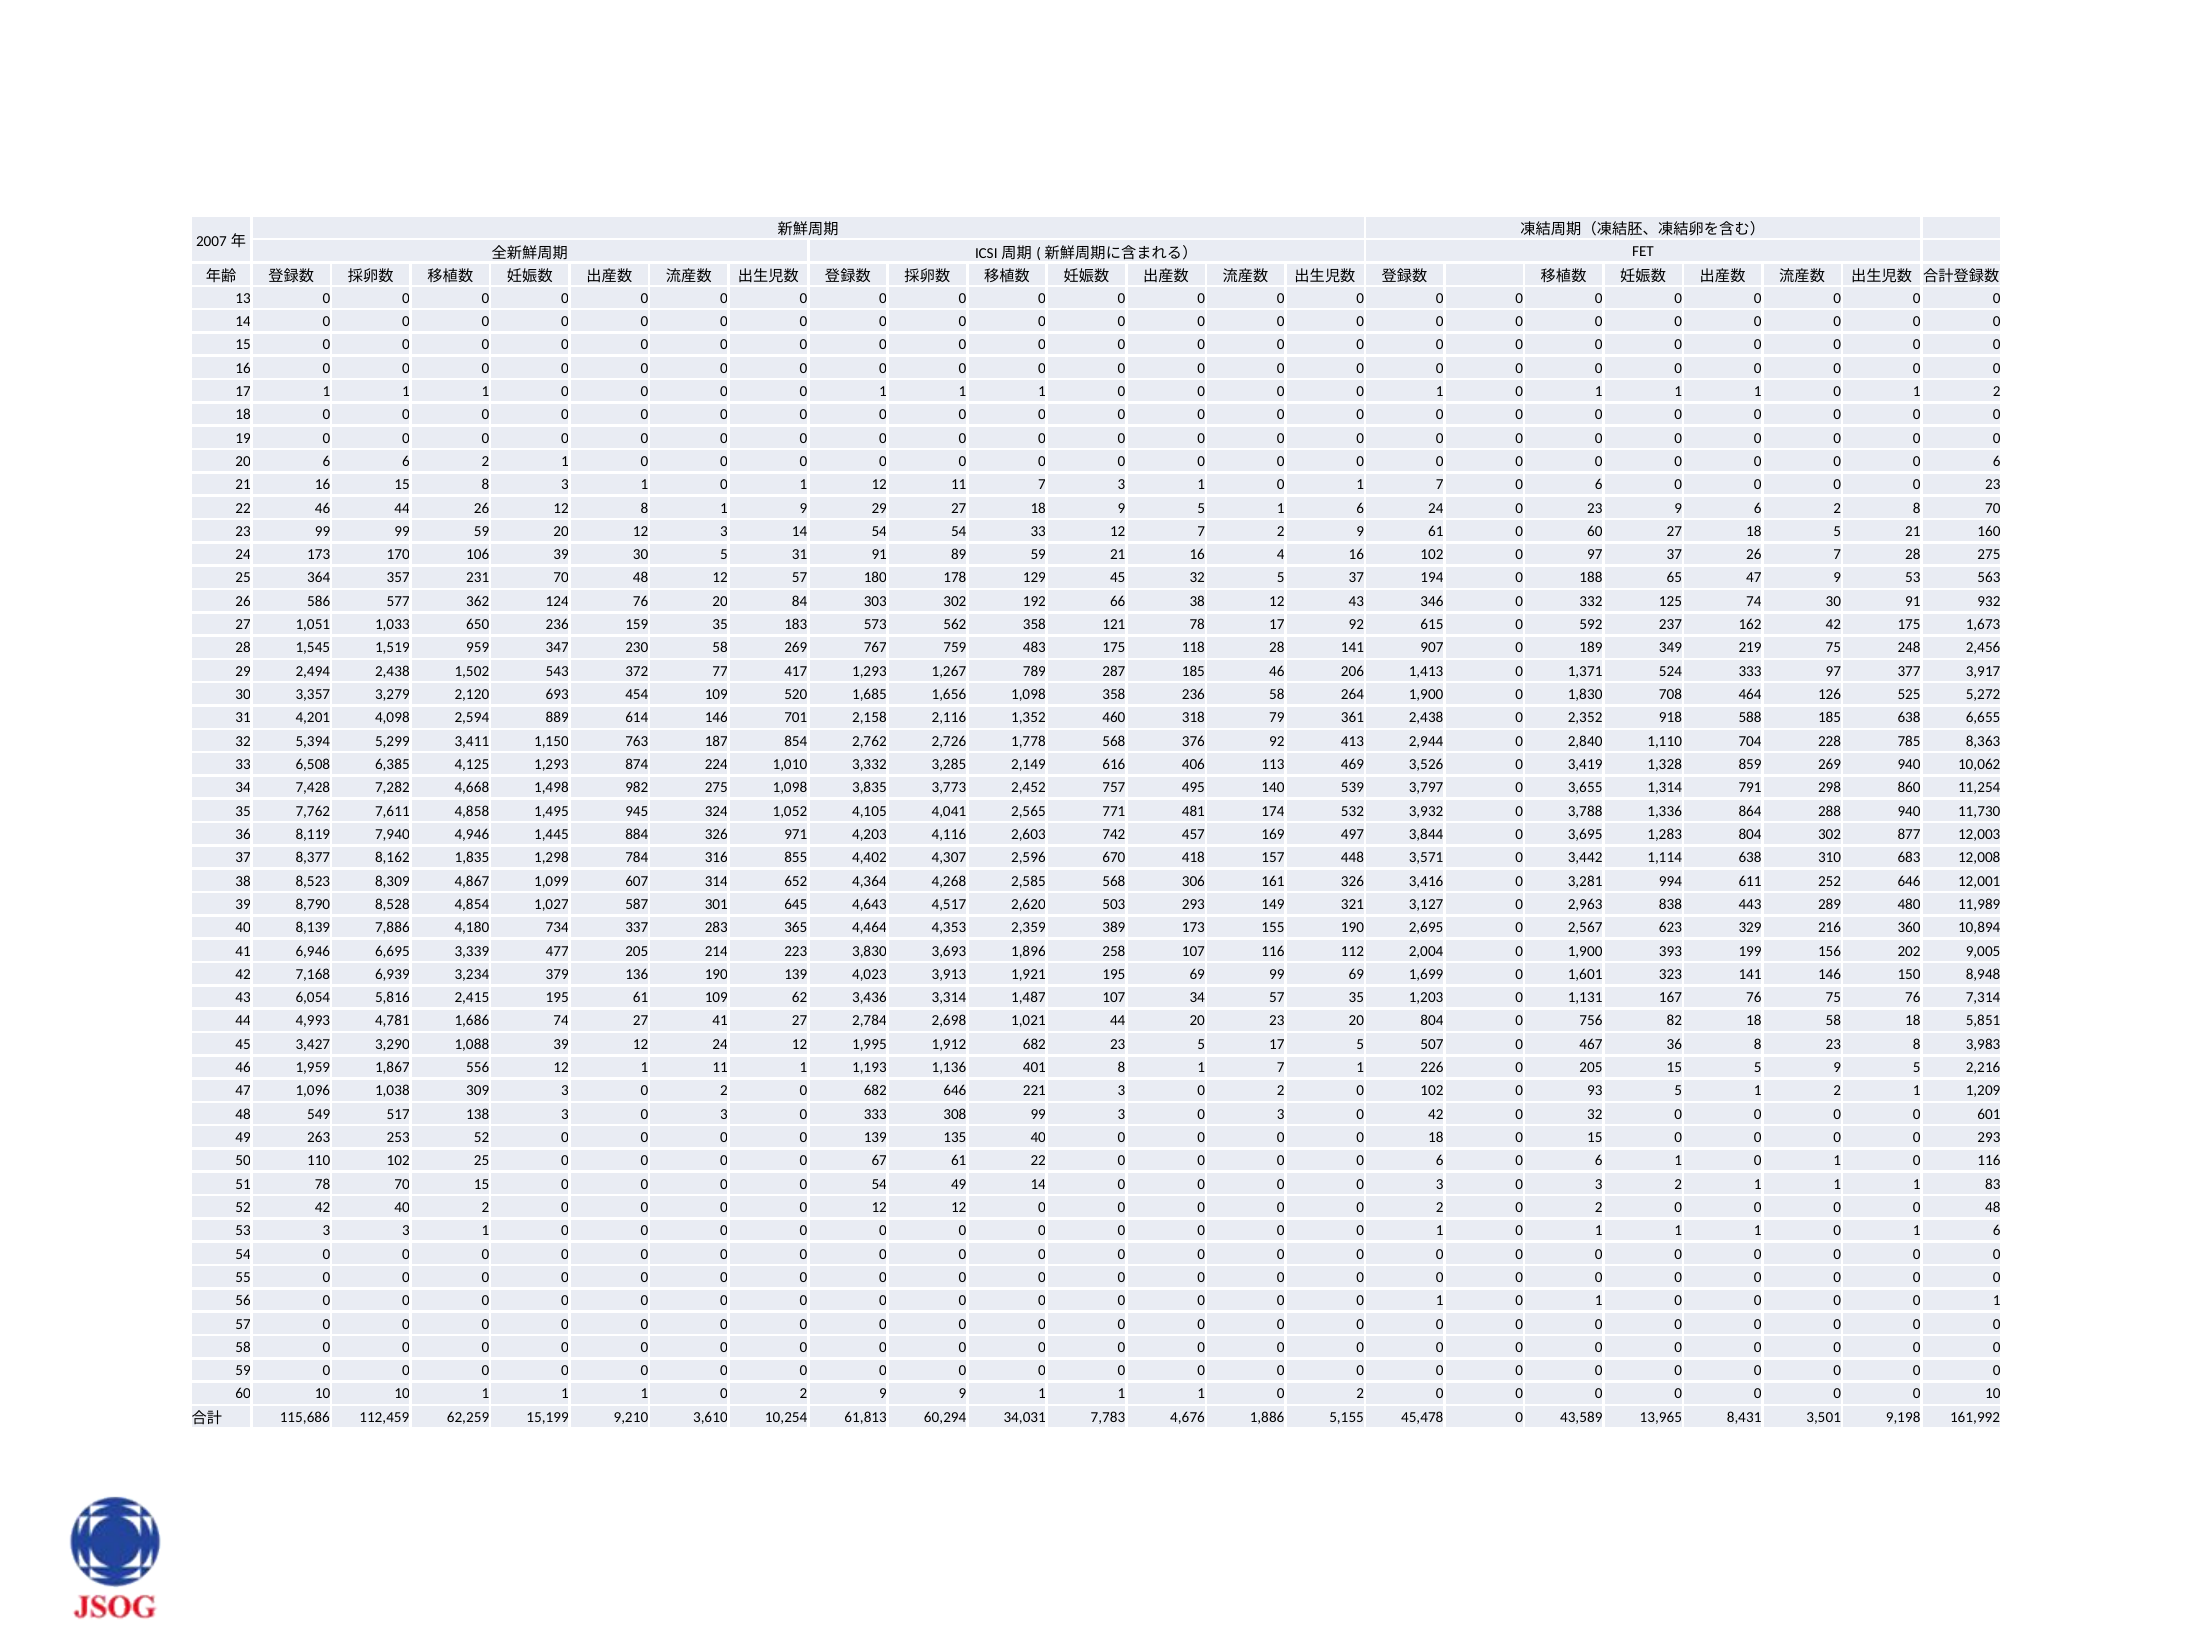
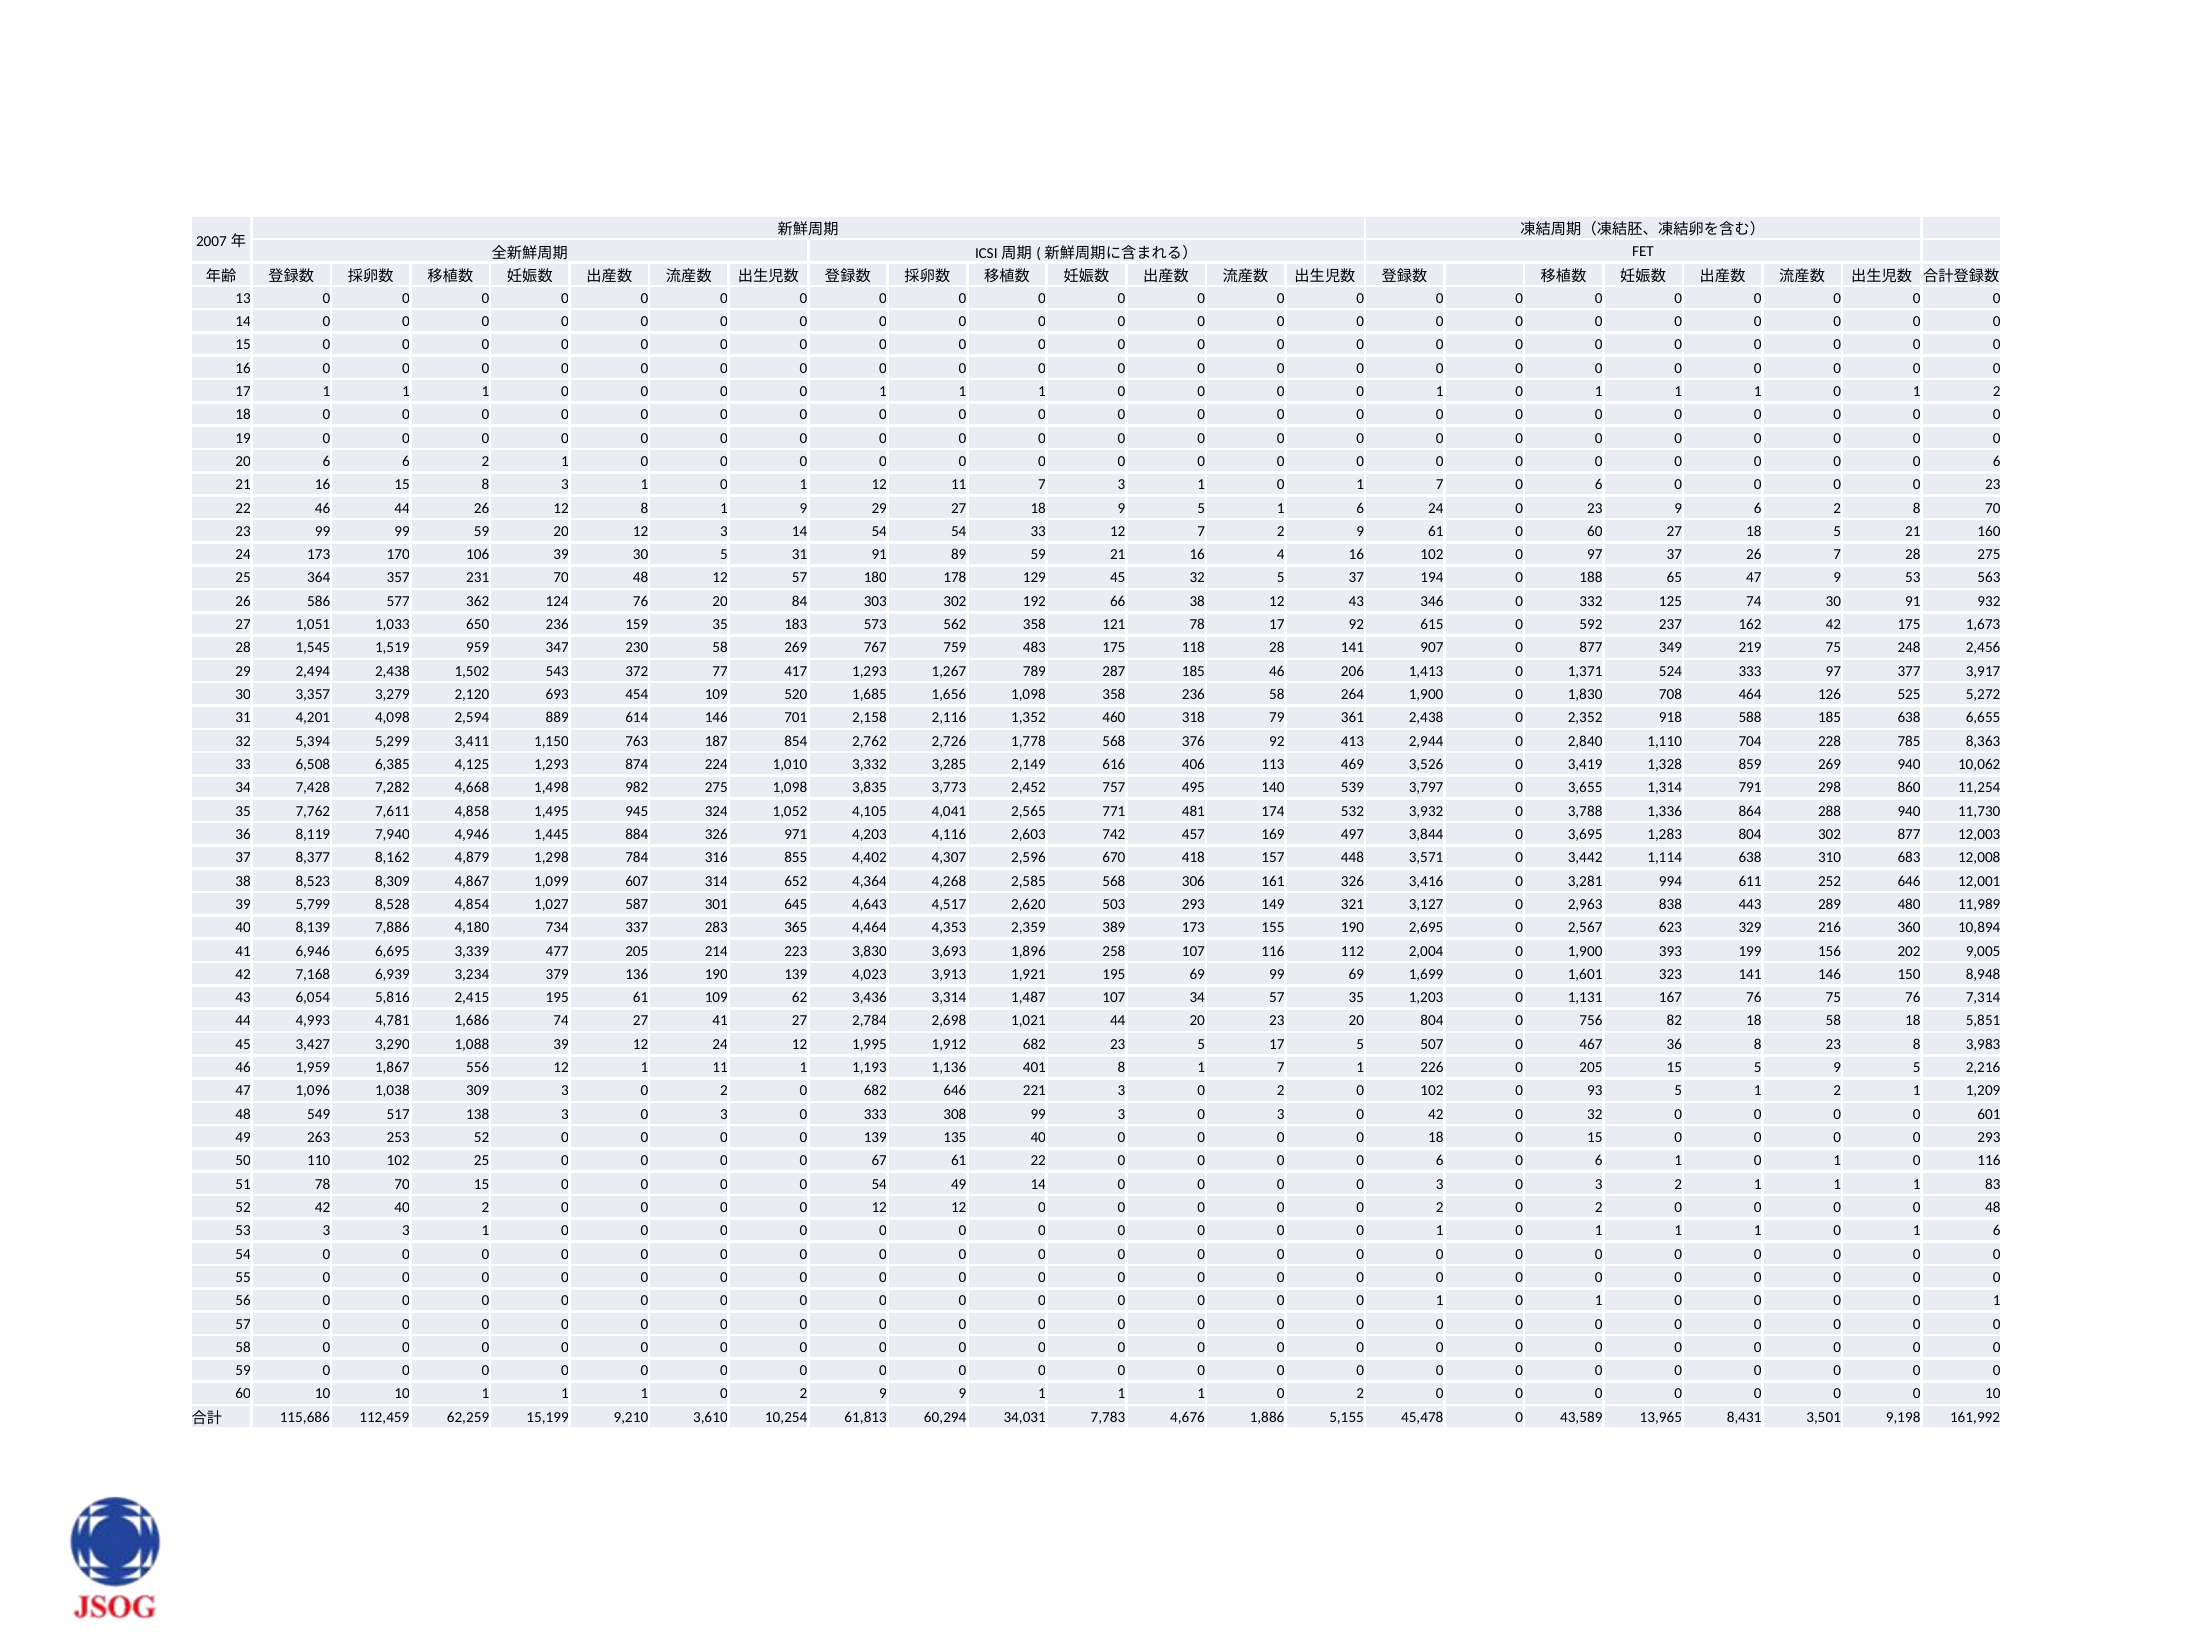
0 189: 189 -> 877 (1591, 648)
1,835: 1,835 -> 4,879 (472, 858)
8,790: 8,790 -> 5,799 (313, 904)
